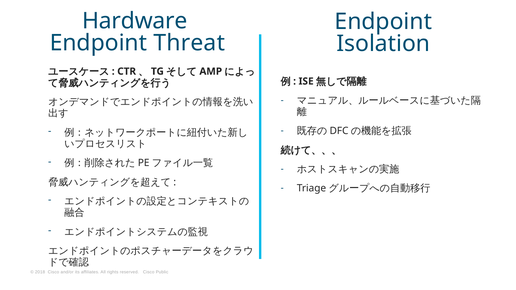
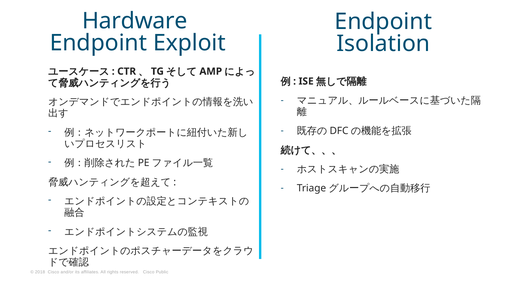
Threat: Threat -> Exploit (189, 43)
